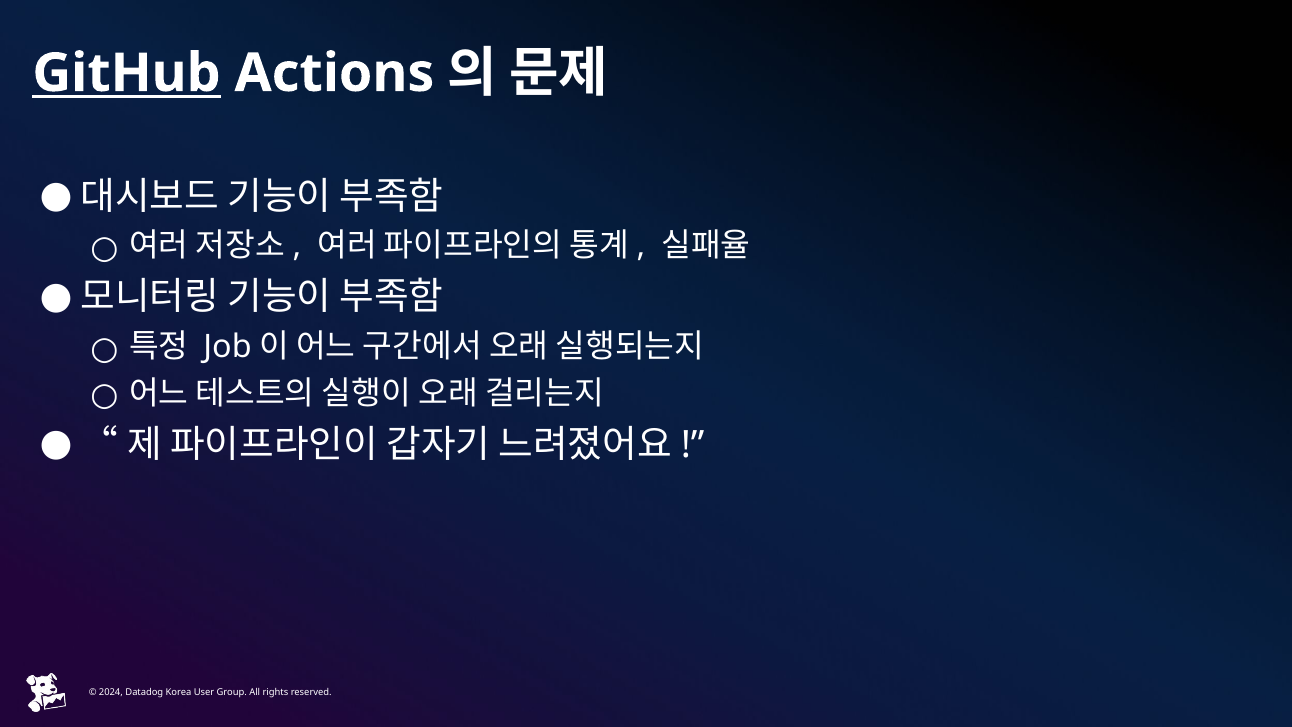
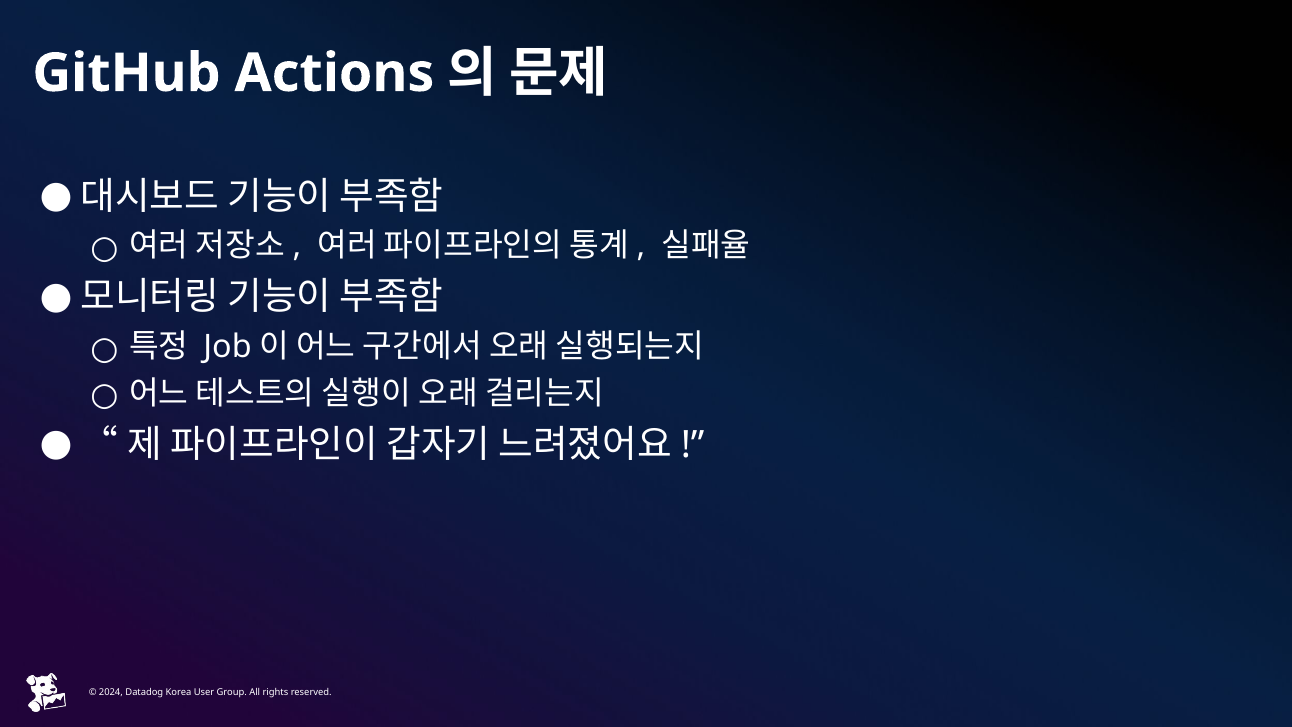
GitHub underline: present -> none (126, 73)
